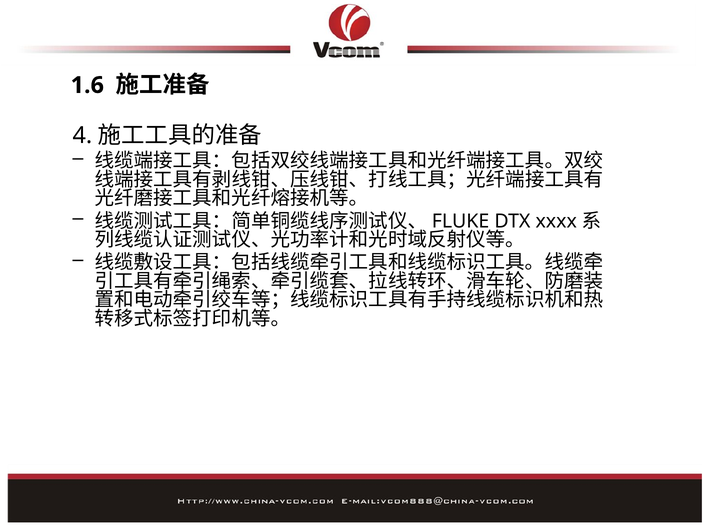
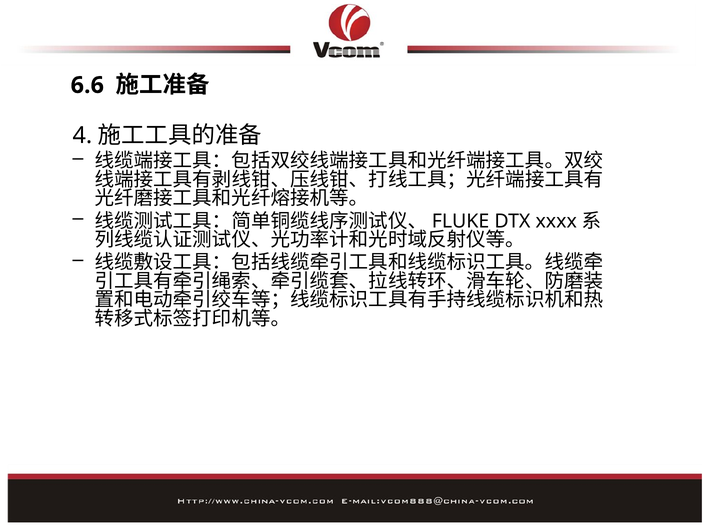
1.6: 1.6 -> 6.6 (87, 85)
